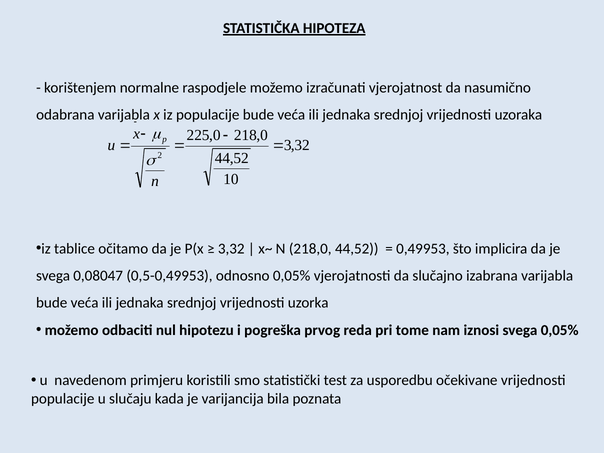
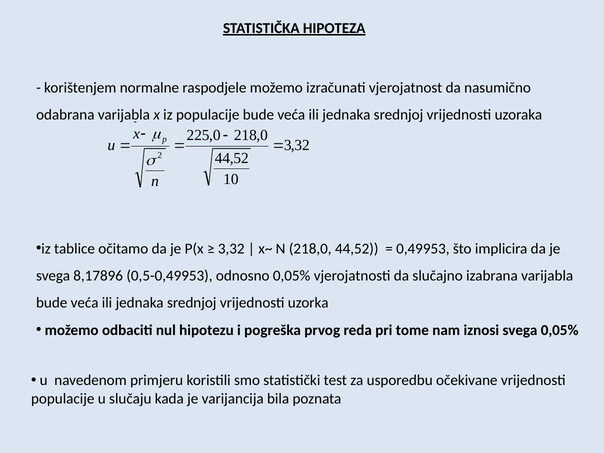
0,08047: 0,08047 -> 8,17896 (98, 276)
